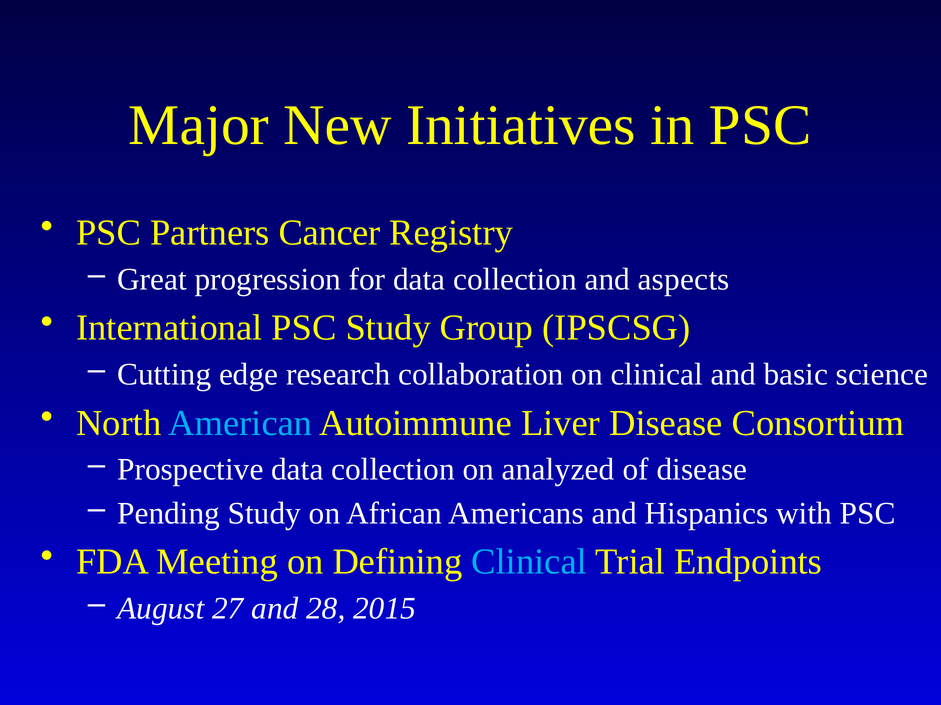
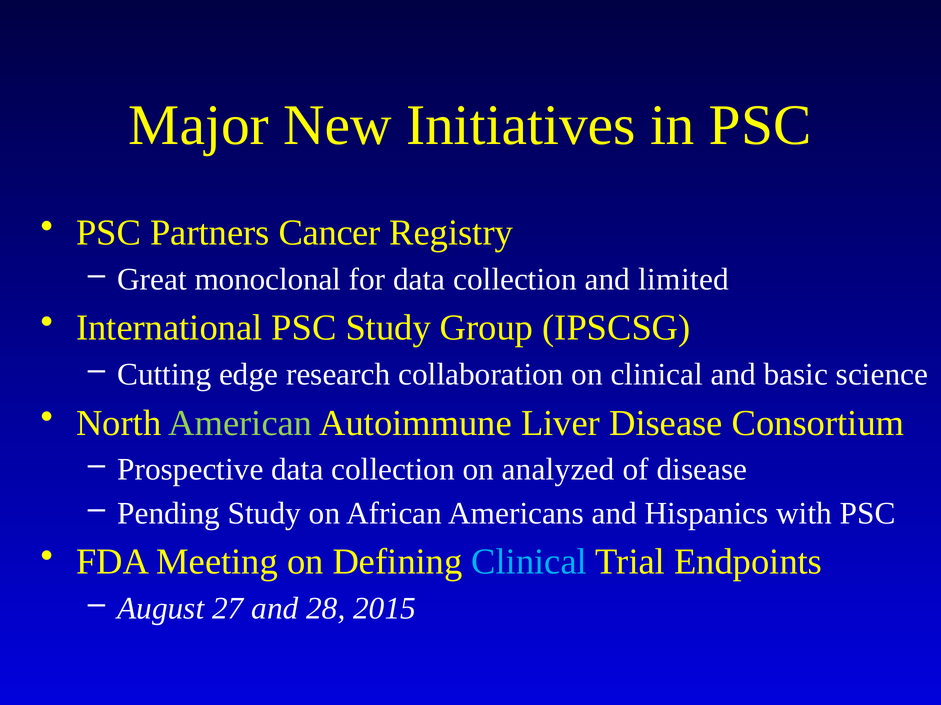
progression: progression -> monoclonal (268, 280)
aspects: aspects -> limited (684, 280)
American colour: light blue -> light green (240, 423)
